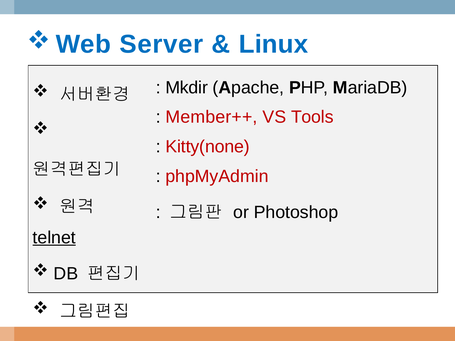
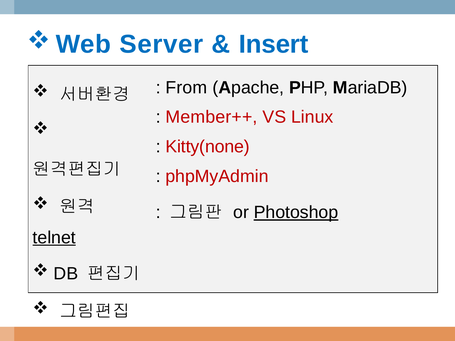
Linux: Linux -> Insert (274, 44)
Mkdir: Mkdir -> From (186, 88)
Tools: Tools -> Linux (312, 117)
Photoshop underline: none -> present (296, 213)
